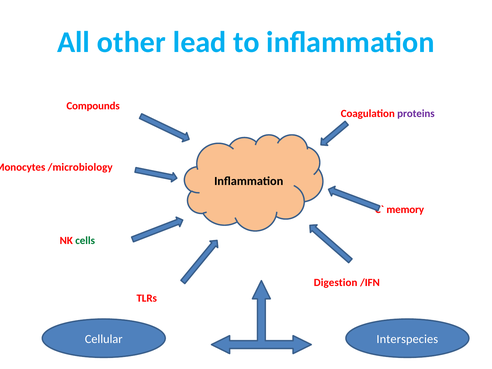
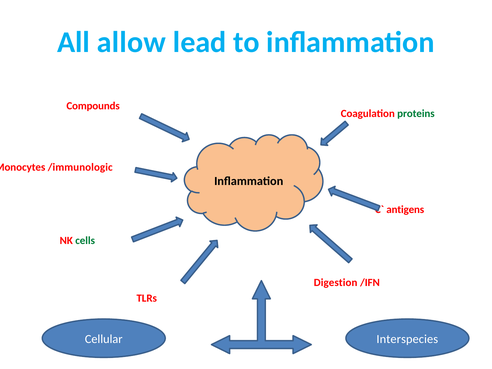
other: other -> allow (131, 42)
proteins colour: purple -> green (416, 114)
/microbiology: /microbiology -> /immunologic (80, 167)
memory: memory -> antigens (405, 210)
